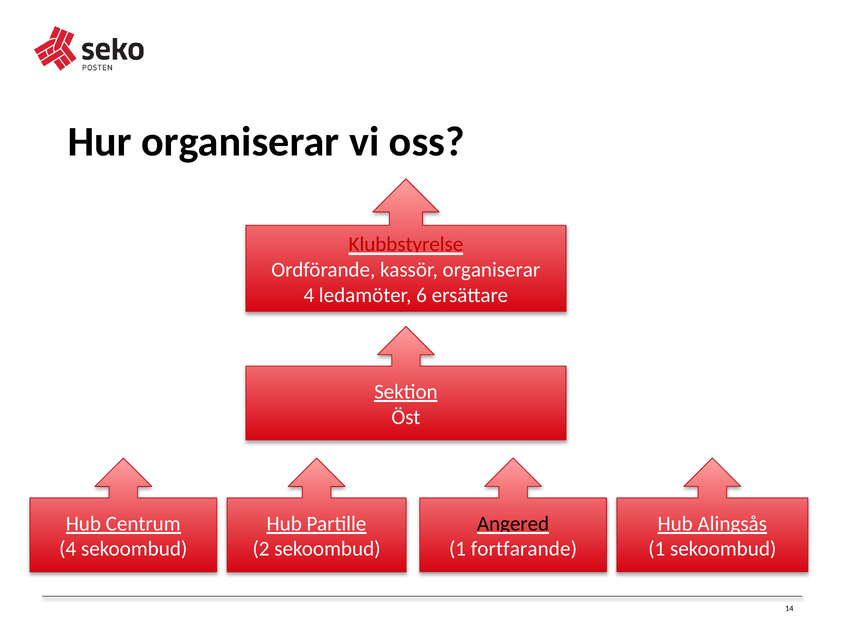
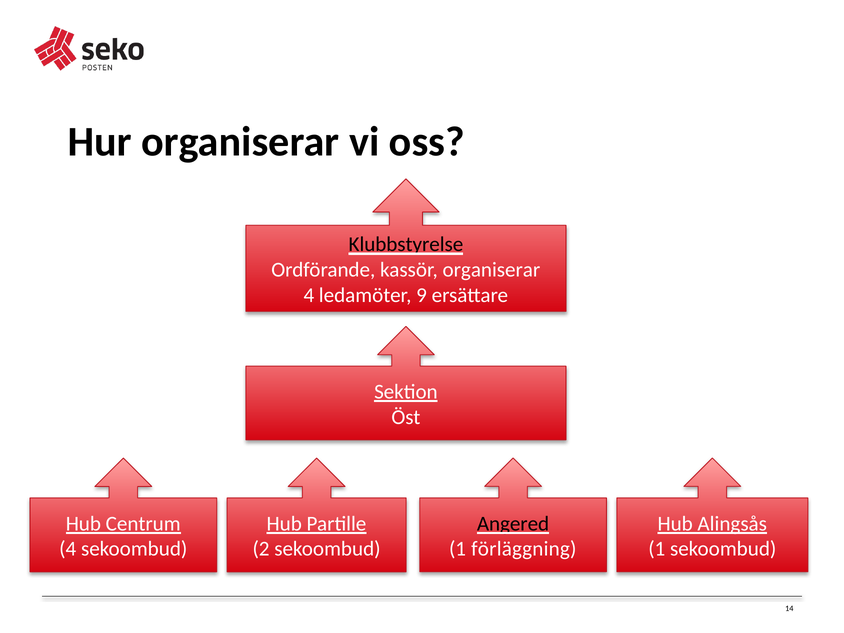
Klubbstyrelse colour: red -> black (406, 245)
6: 6 -> 9 (422, 295)
fortfarande: fortfarande -> förläggning (524, 549)
